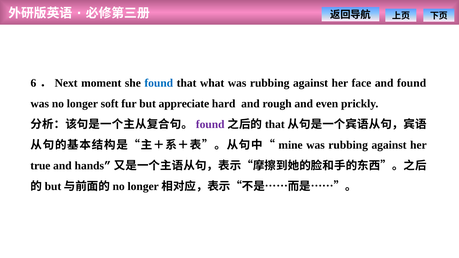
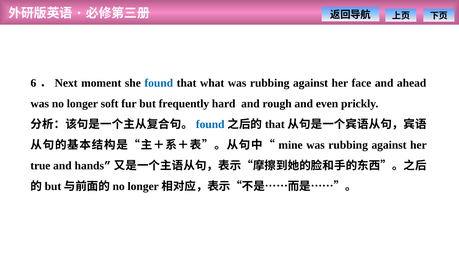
and found: found -> ahead (412, 83)
appreciate: appreciate -> frequently (184, 104)
found colour: purple -> blue (210, 125)
